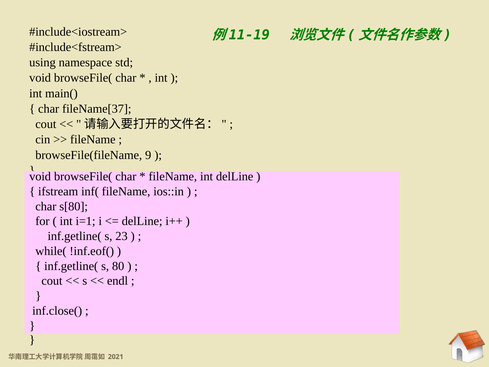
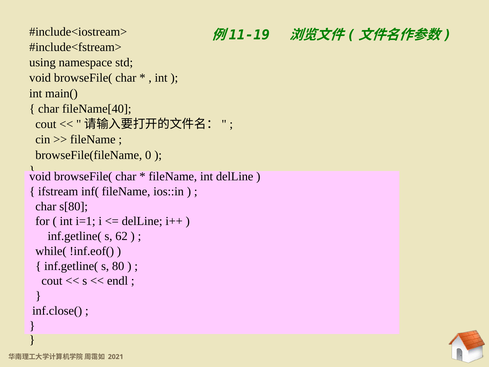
fileName[37: fileName[37 -> fileName[40 (97, 109)
9: 9 -> 0 (148, 155)
23: 23 -> 62 (122, 236)
